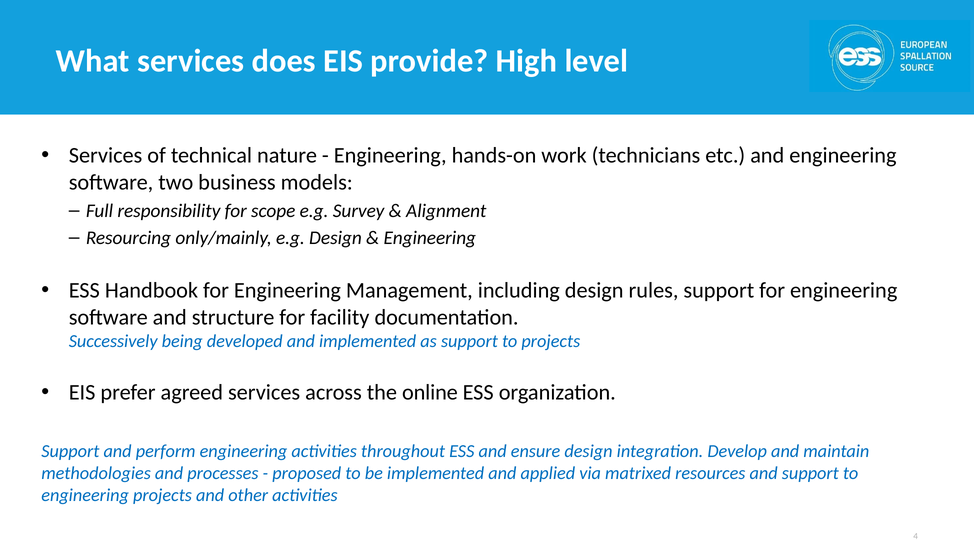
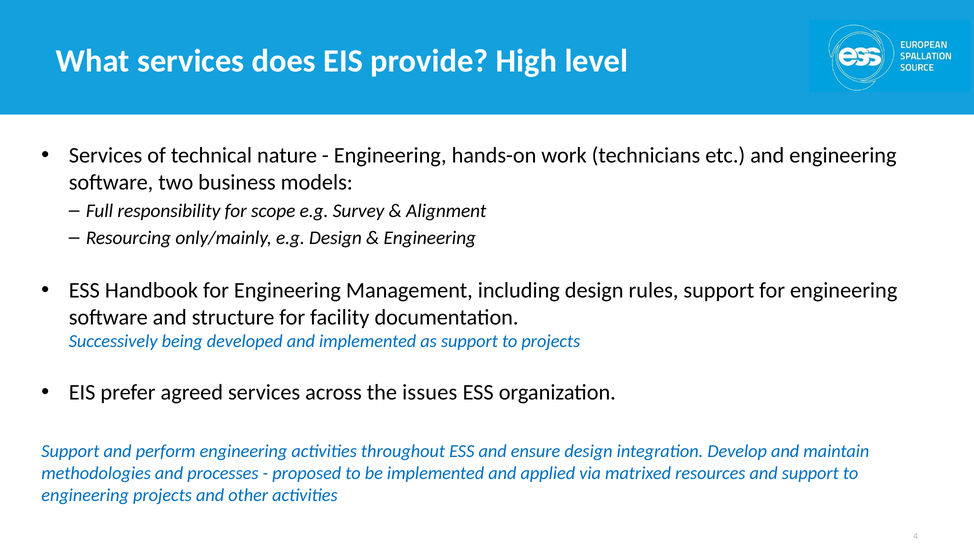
online: online -> issues (430, 392)
